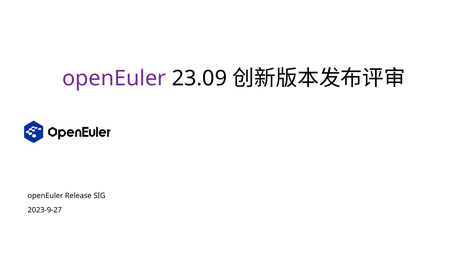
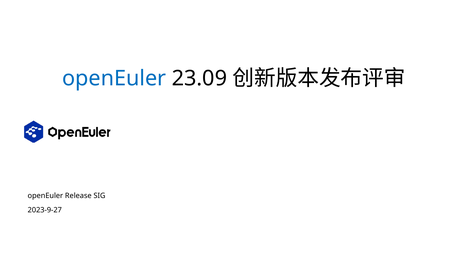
openEuler colour: purple -> blue (114, 79)
